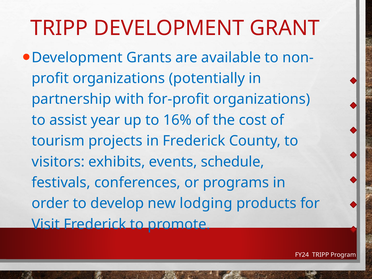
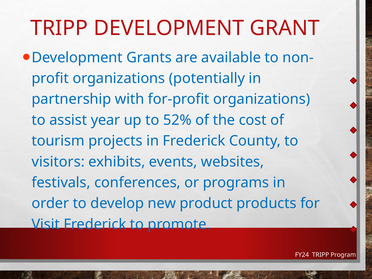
16%: 16% -> 52% (177, 120)
schedule: schedule -> websites (232, 162)
lodging: lodging -> product (206, 203)
